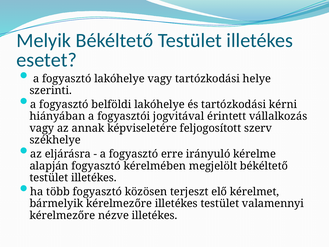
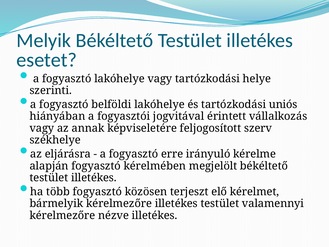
kérni: kérni -> uniós (283, 104)
